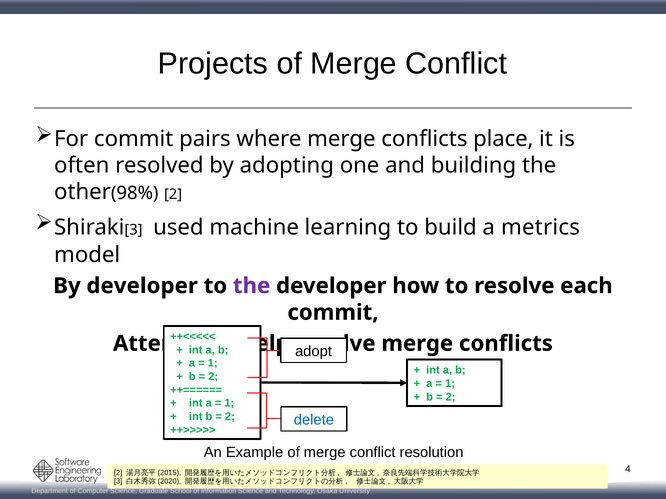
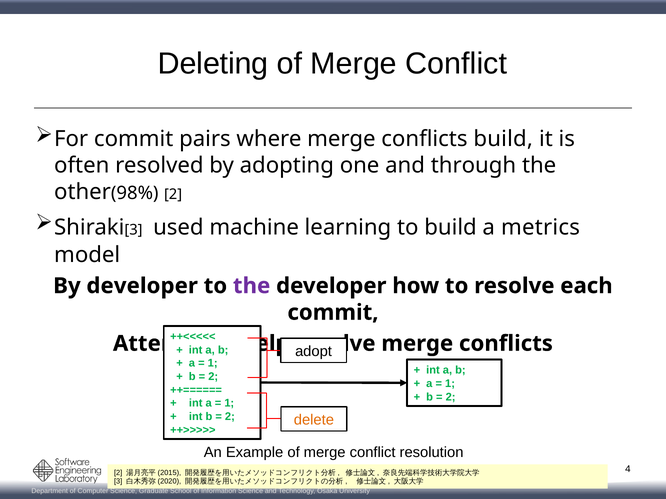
Projects: Projects -> Deleting (213, 64)
conflicts place: place -> build (503, 139)
building: building -> through (473, 165)
delete colour: blue -> orange (314, 420)
